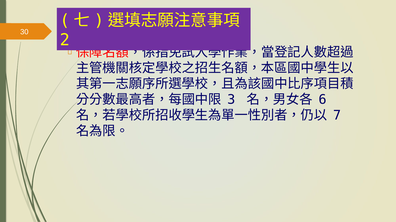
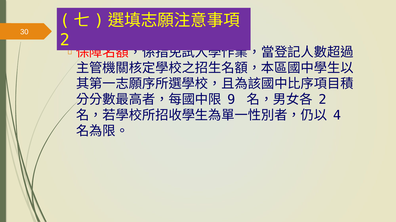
3: 3 -> 9 (231, 100)
6: 6 -> 2 (323, 100)
7: 7 -> 4 (337, 116)
